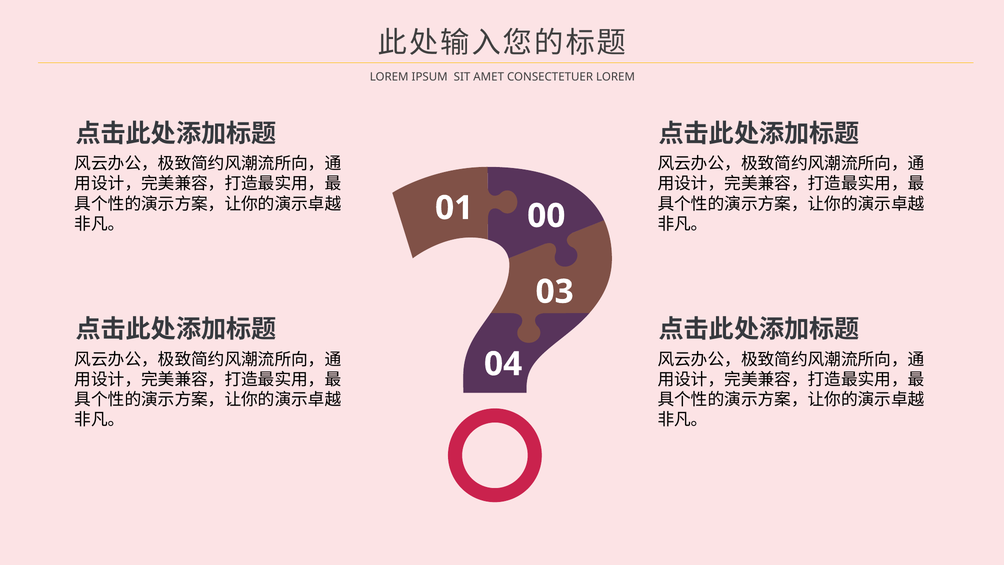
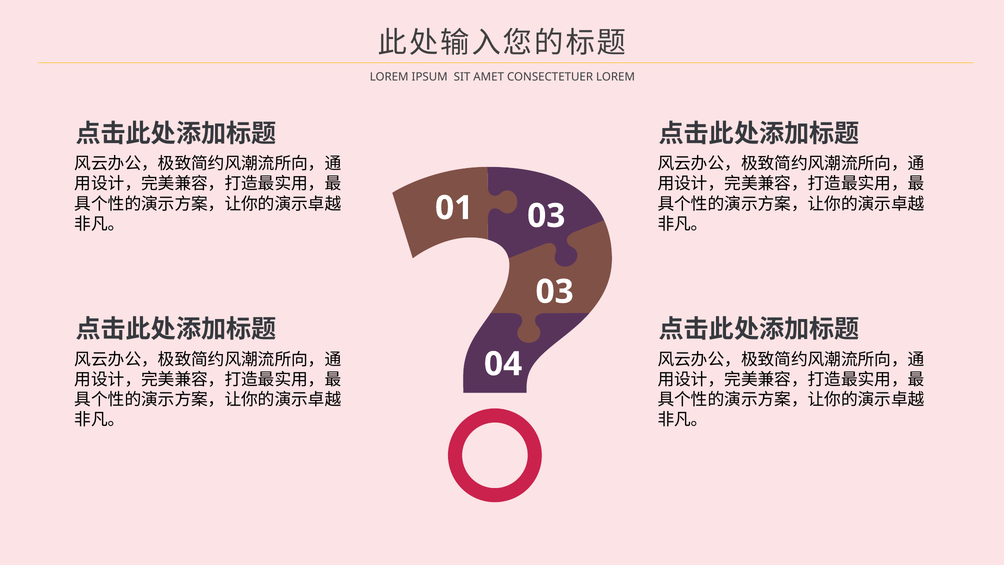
01 00: 00 -> 03 (546, 216)
